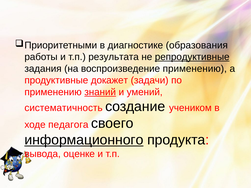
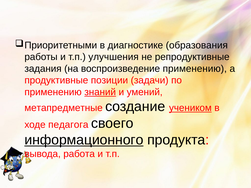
результата: результата -> улучшения (114, 57)
репродуктивные underline: present -> none (192, 57)
докажет: докажет -> позиции (109, 80)
систематичность: систематичность -> метапредметные (64, 108)
учеником underline: none -> present (190, 108)
оценке: оценке -> работа (79, 154)
